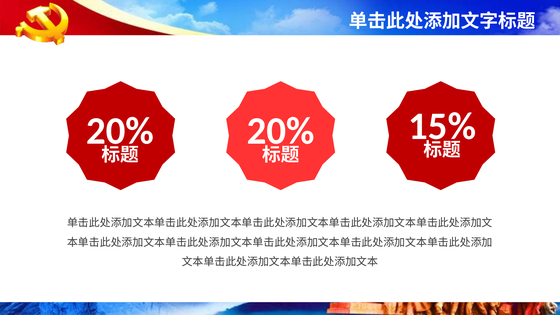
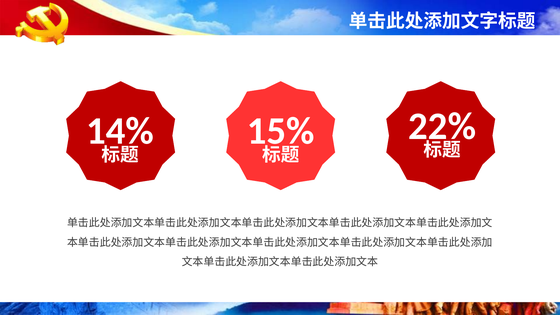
15%: 15% -> 22% (442, 126)
20%: 20% -> 14% (120, 131)
20%: 20% -> 15% (281, 131)
